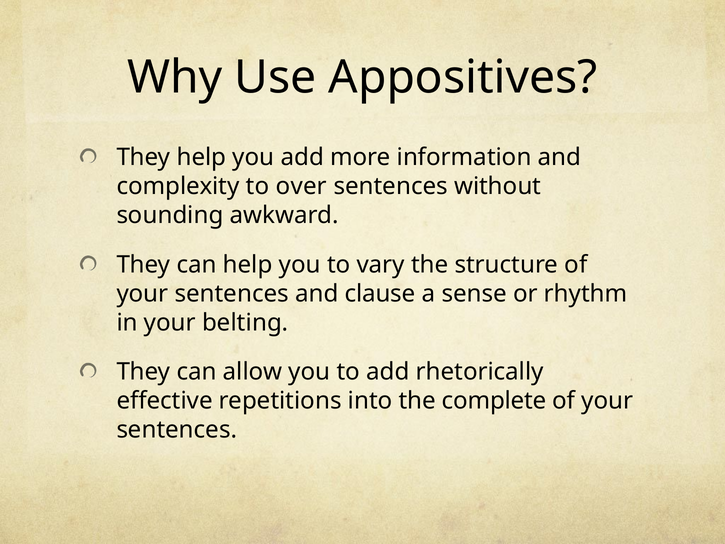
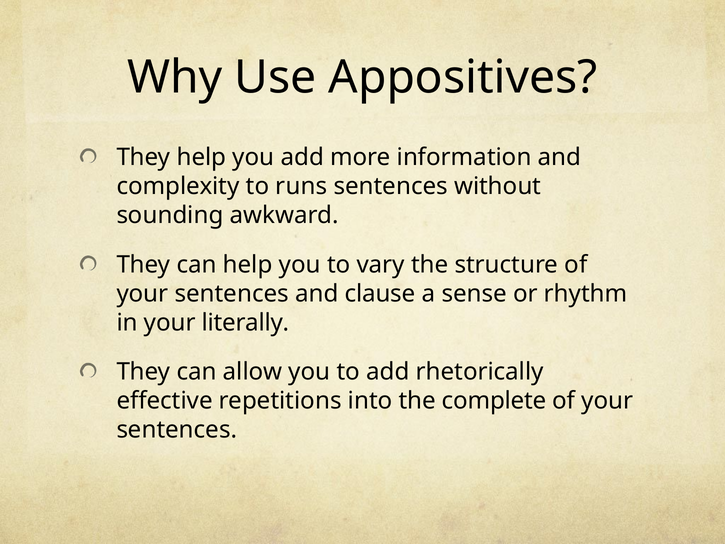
over: over -> runs (301, 186)
belting: belting -> literally (245, 323)
